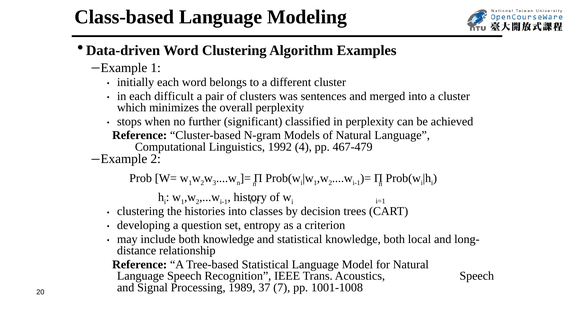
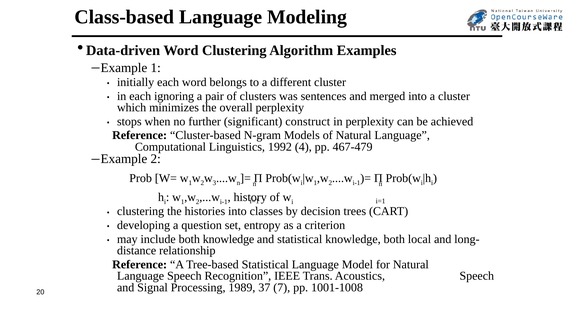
difficult: difficult -> ignoring (174, 96)
classified: classified -> construct (308, 121)
